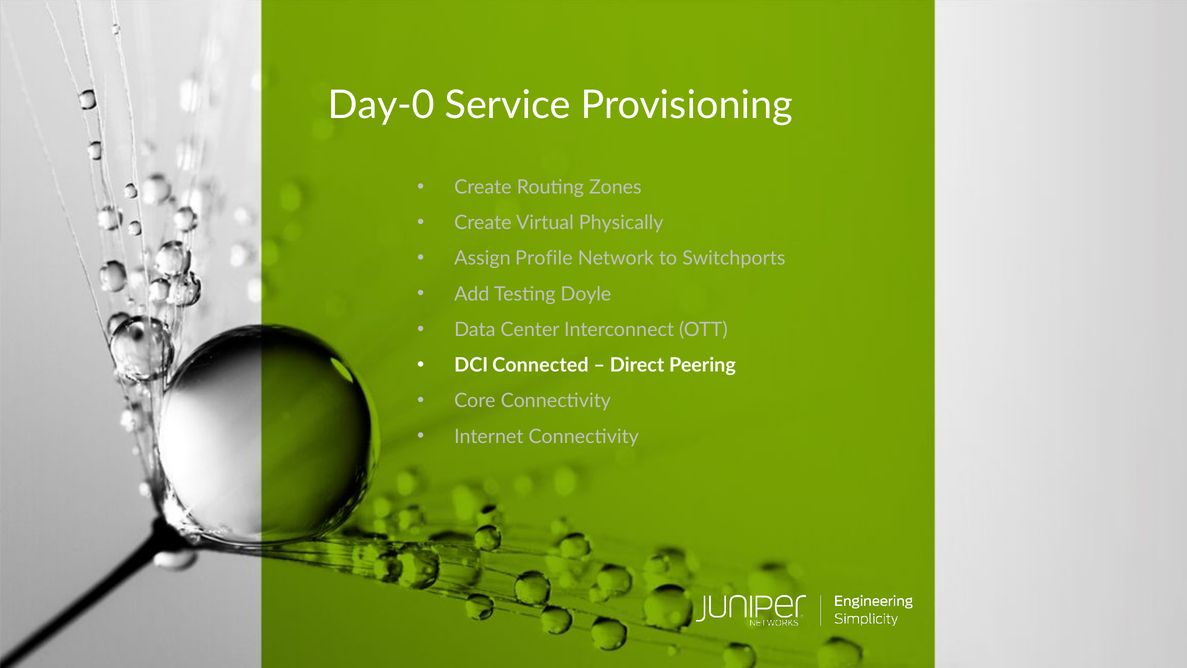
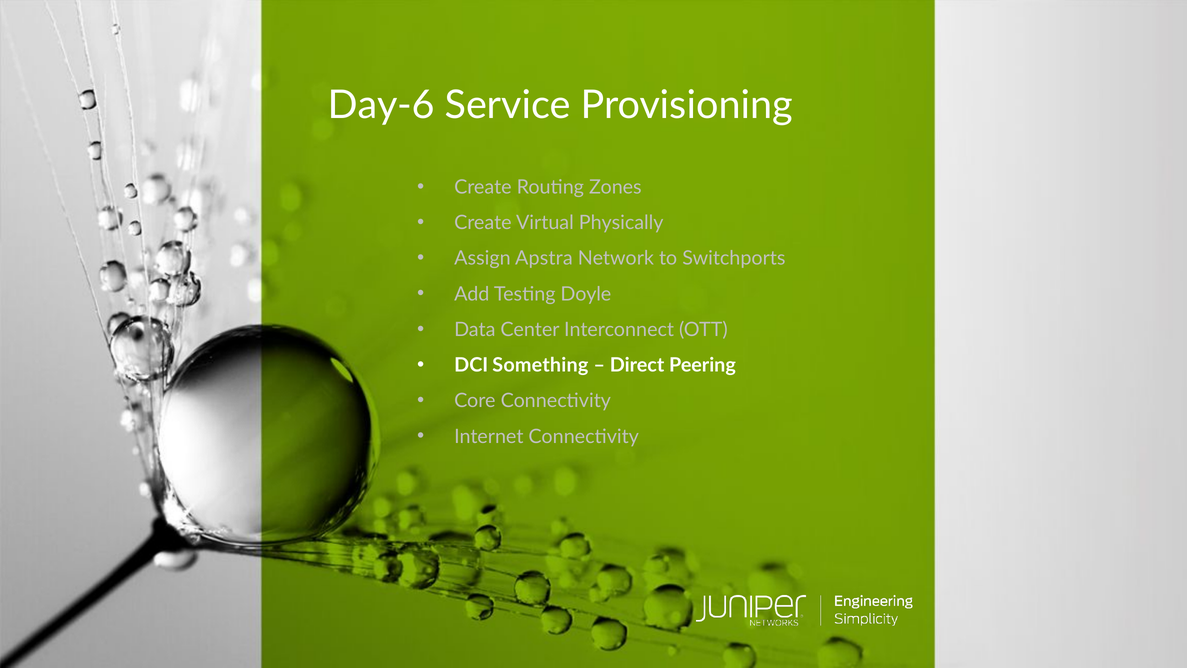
Day-0: Day-0 -> Day-6 (381, 105)
Profile: Profile -> Apstra (544, 258)
Connected: Connected -> Something (540, 365)
